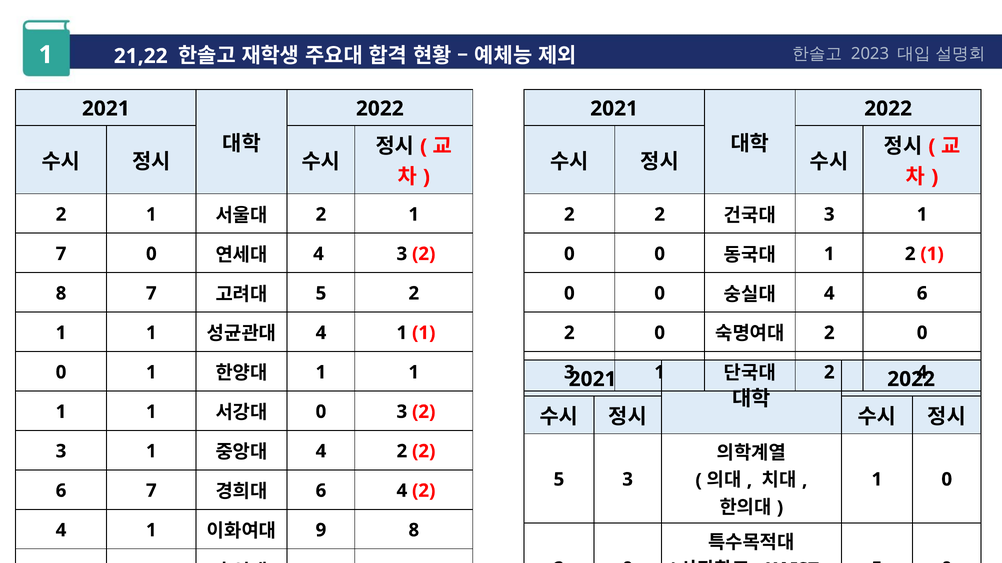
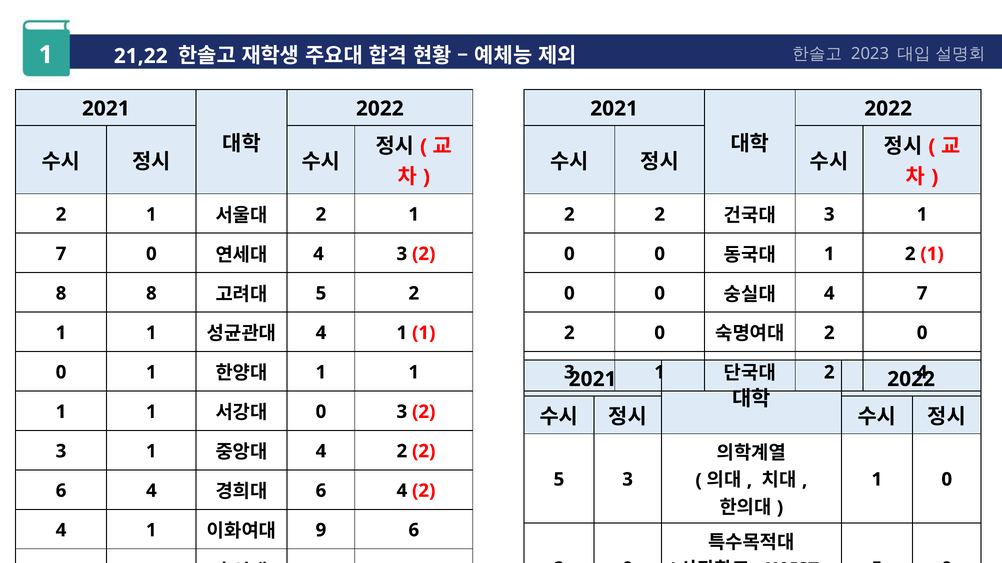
8 7: 7 -> 8 (151, 294)
4 6: 6 -> 7 (922, 294)
7: 7 -> 4 (151, 491)
9 8: 8 -> 6 (414, 531)
